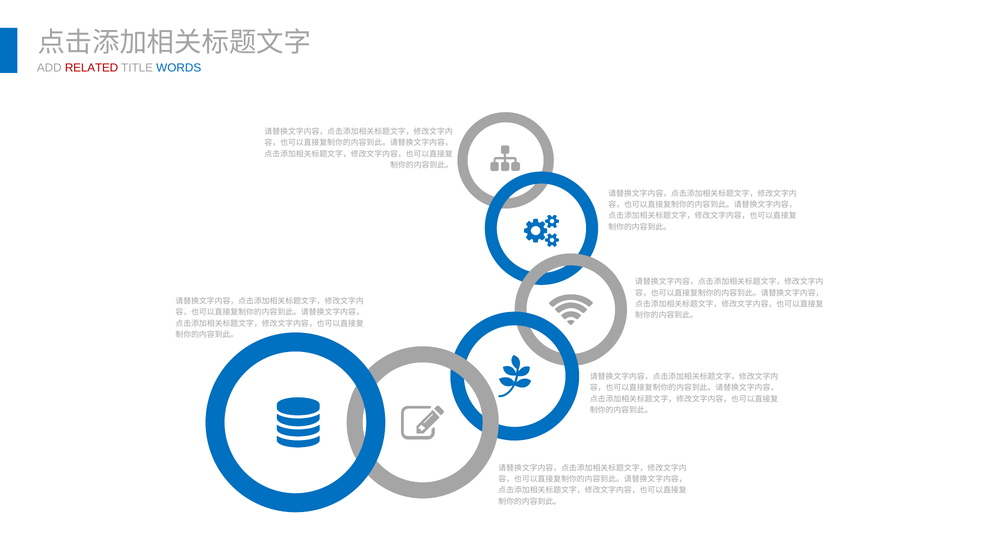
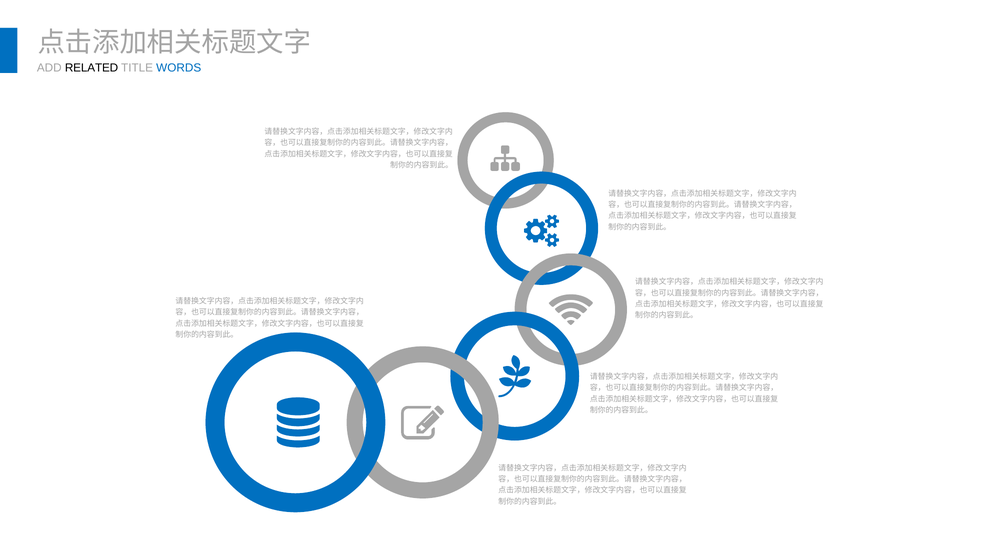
RELATED colour: red -> black (92, 68)
